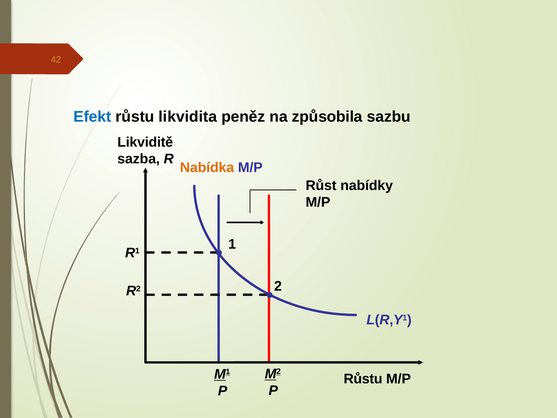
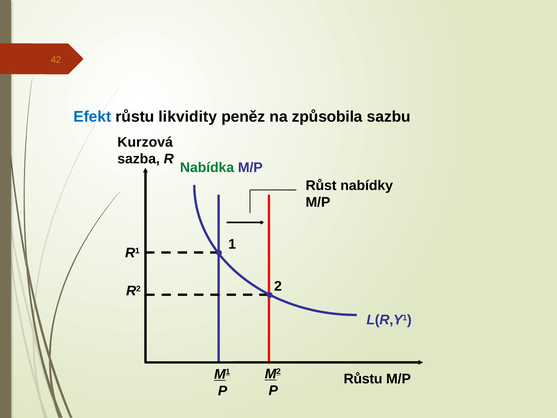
likvidita: likvidita -> likvidity (188, 117)
Likviditě: Likviditě -> Kurzová (145, 142)
Nabídka colour: orange -> green (207, 167)
